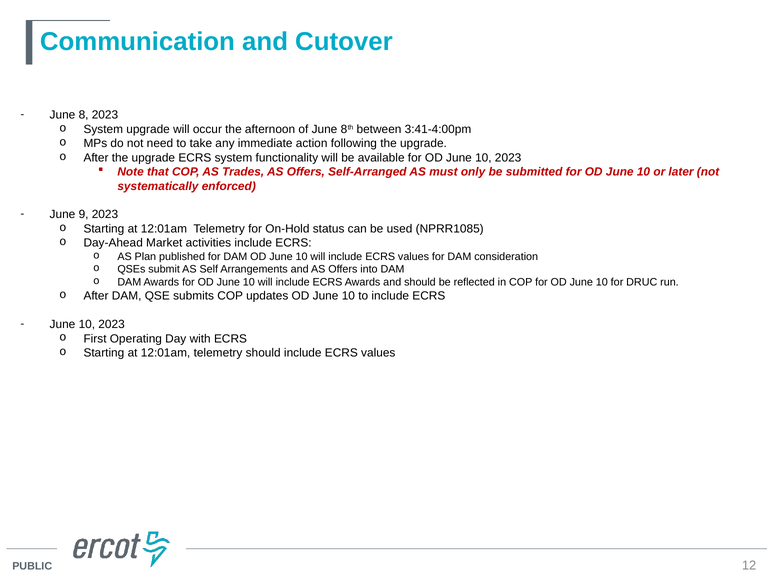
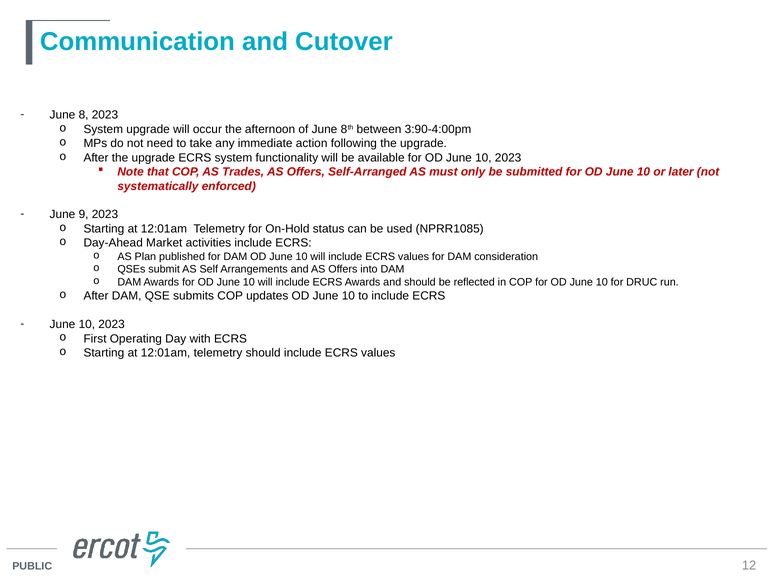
3:41-4:00pm: 3:41-4:00pm -> 3:90-4:00pm (438, 129)
